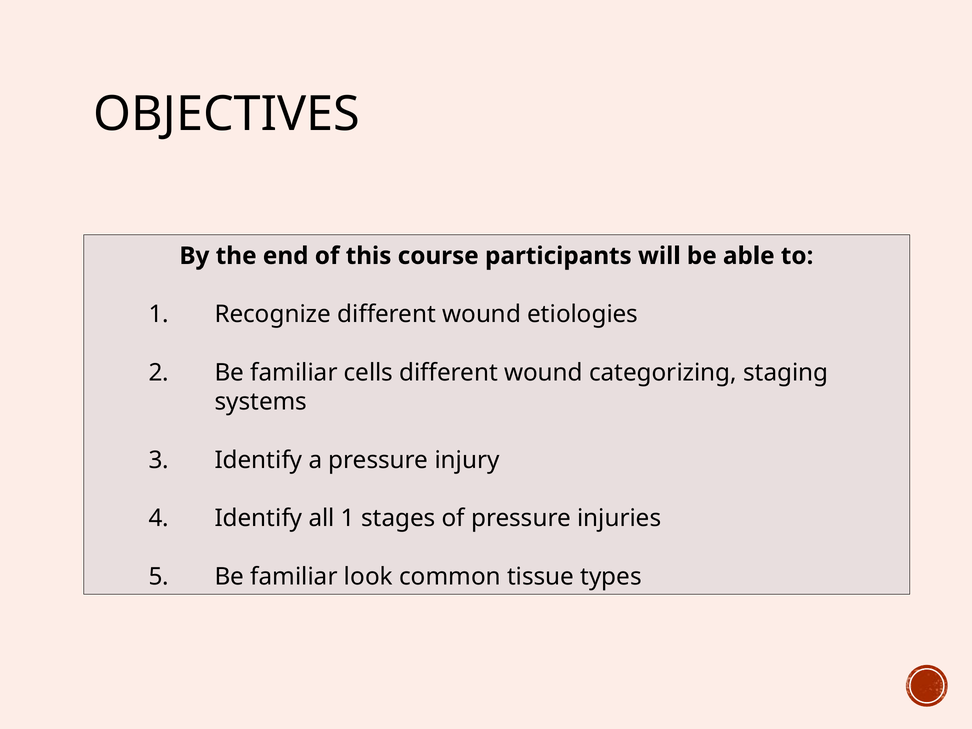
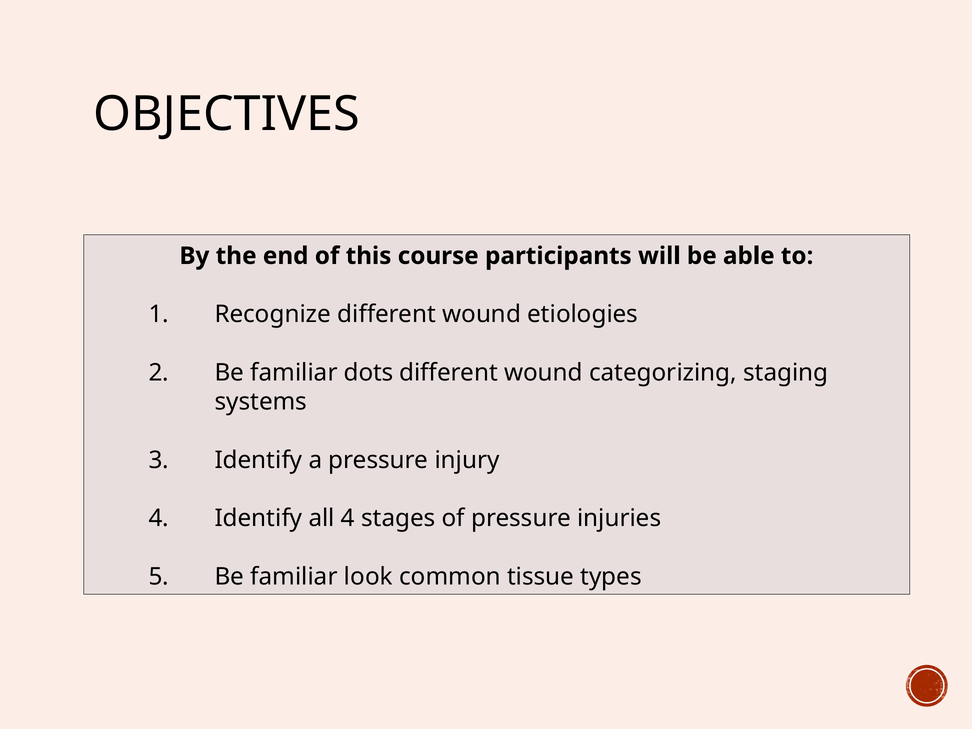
cells: cells -> dots (369, 373)
all 1: 1 -> 4 (348, 518)
